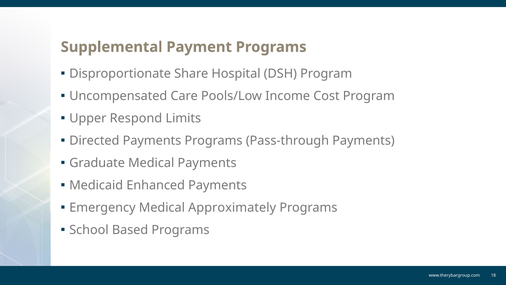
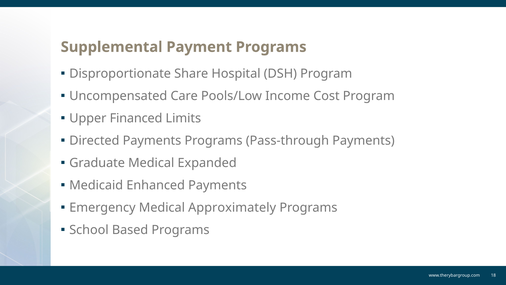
Respond: Respond -> Financed (136, 118)
Medical Payments: Payments -> Expanded (207, 163)
